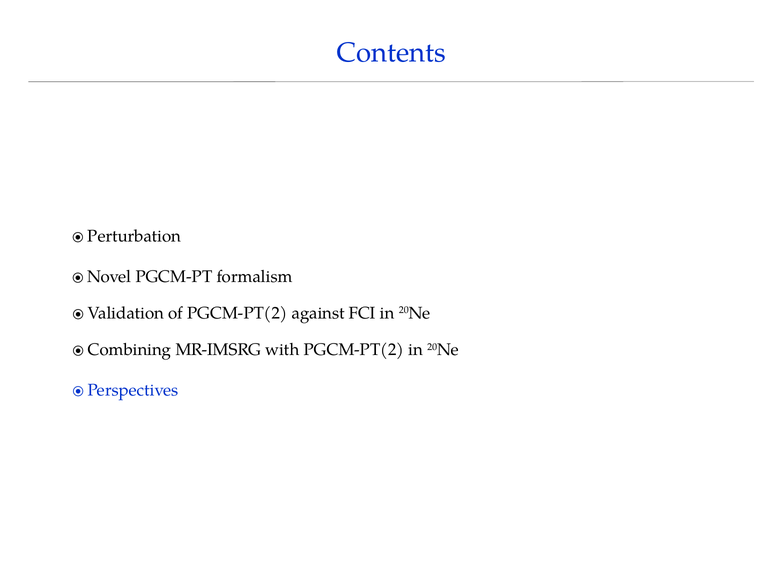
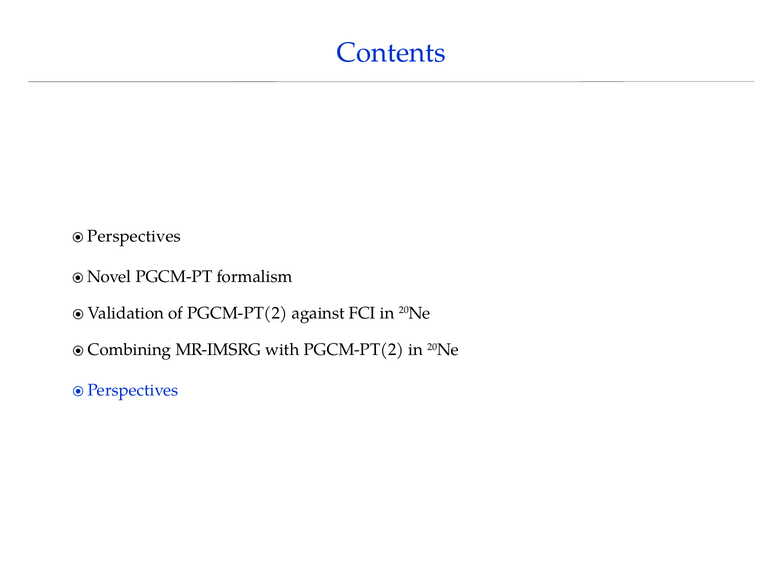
Perturbation: Perturbation -> Perspectives (134, 236)
